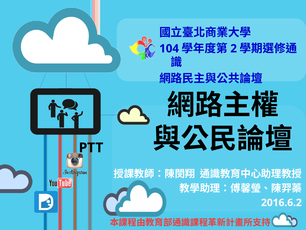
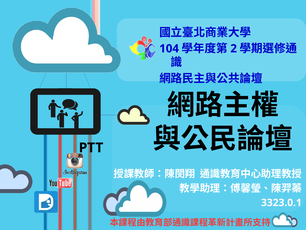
2016.6.2: 2016.6.2 -> 3323.0.1 (281, 202)
